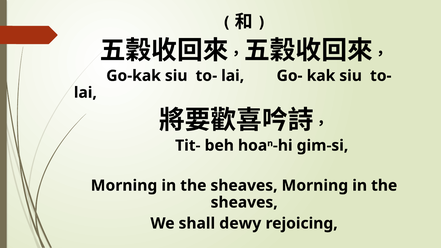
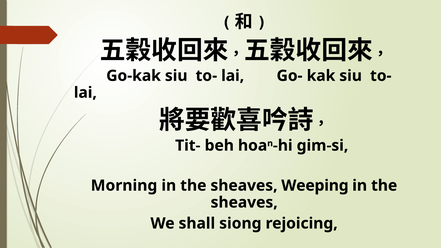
sheaves Morning: Morning -> Weeping (315, 186)
dewy: dewy -> siong (240, 223)
